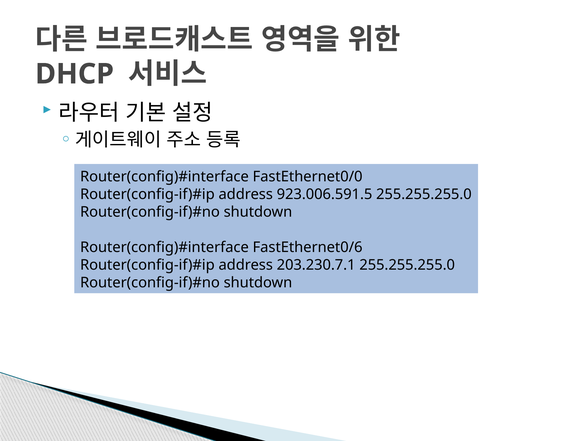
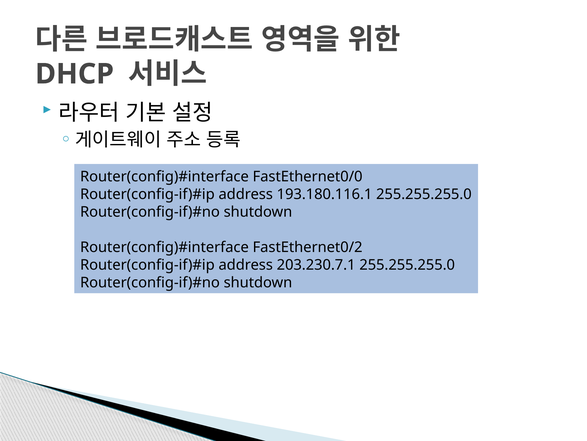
923.006.591.5: 923.006.591.5 -> 193.180.116.1 (325, 194)
FastEthernet0/6: FastEthernet0/6 -> FastEthernet0/2 (308, 247)
